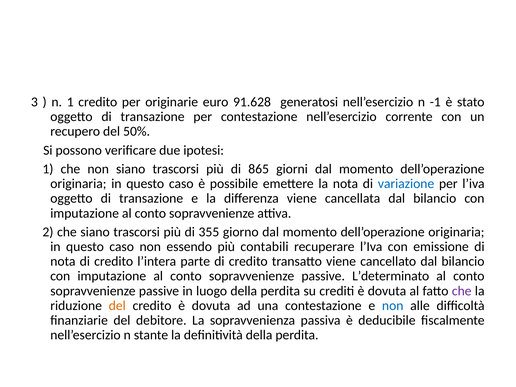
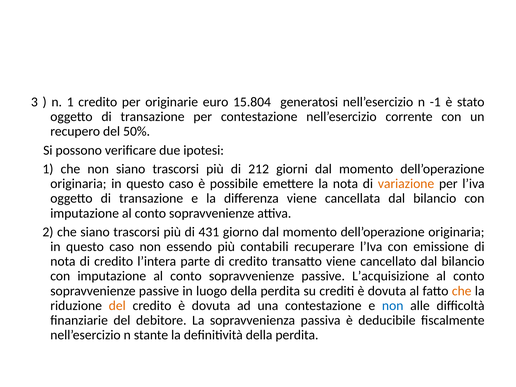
91.628: 91.628 -> 15.804 (252, 102)
865: 865 -> 212 (259, 169)
variazione colour: blue -> orange (406, 184)
355: 355 -> 431 (209, 232)
L’determinato: L’determinato -> L’acquisizione (391, 276)
che colour: purple -> orange (462, 291)
